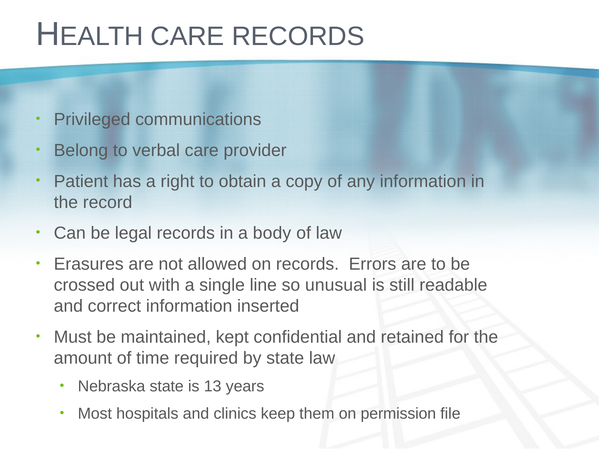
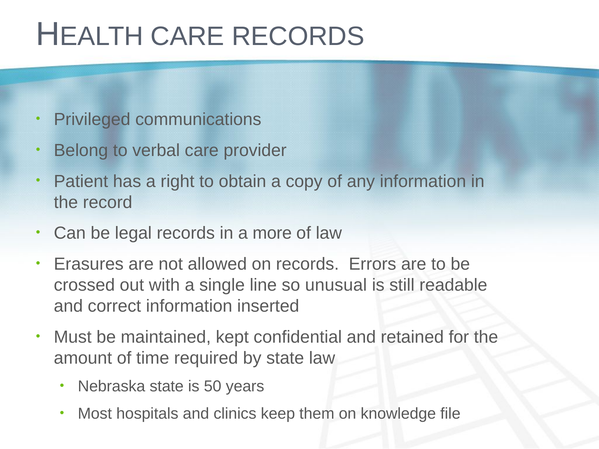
body: body -> more (272, 233)
13: 13 -> 50 (213, 386)
permission: permission -> knowledge (398, 414)
